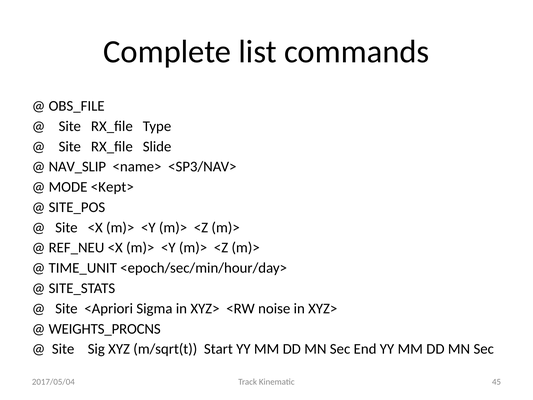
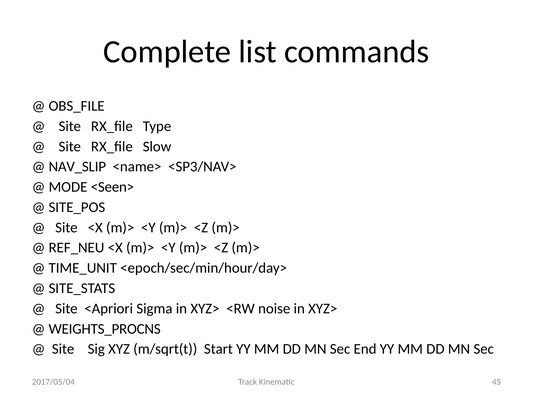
Slide: Slide -> Slow (157, 146)
<Kept>: <Kept> -> <Seen> (112, 187)
